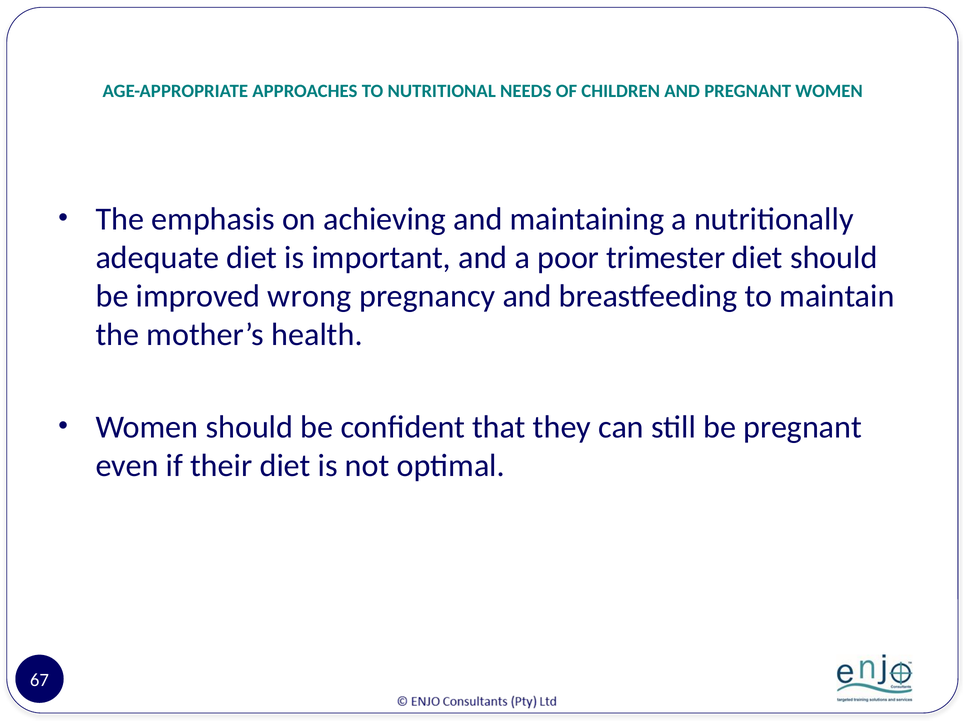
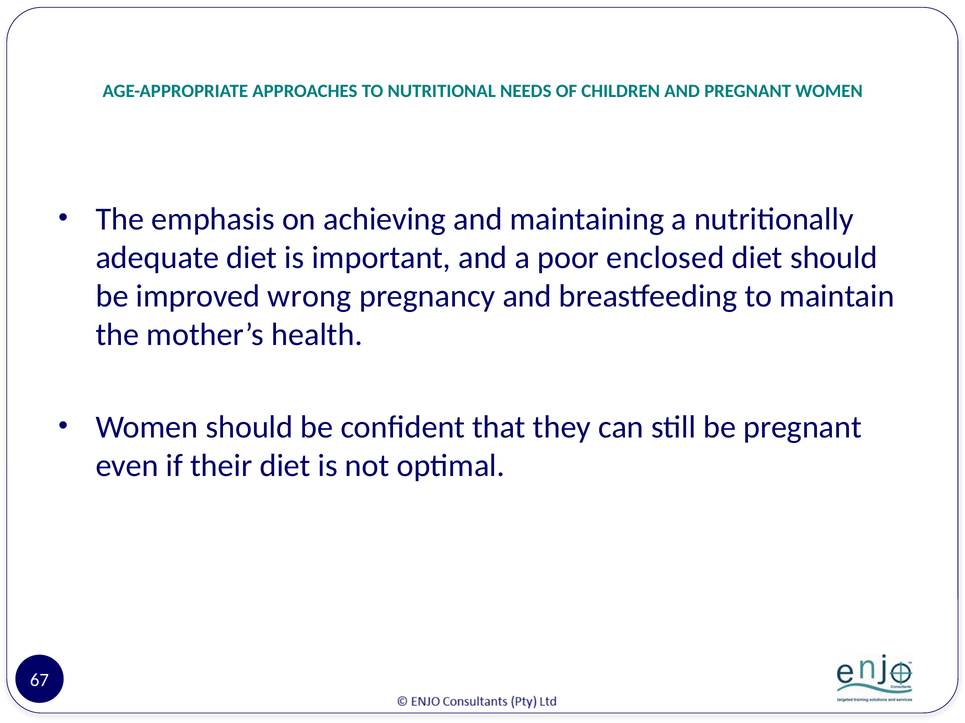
trimester: trimester -> enclosed (665, 258)
